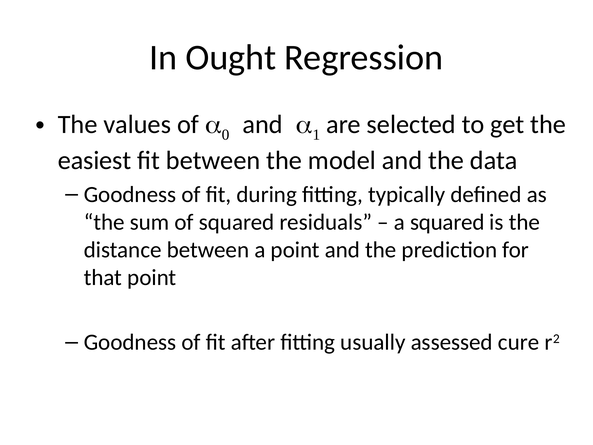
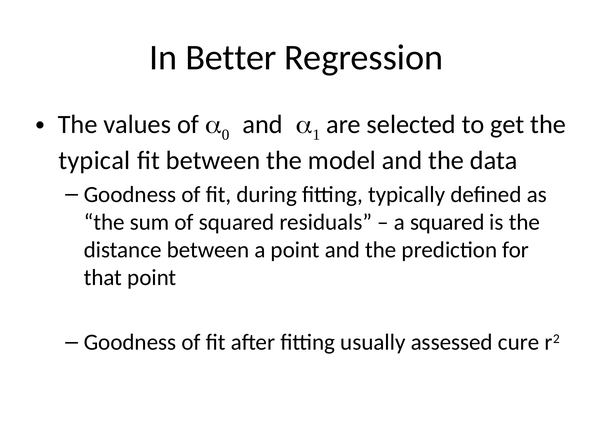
Ought: Ought -> Better (231, 57)
easiest: easiest -> typical (94, 160)
